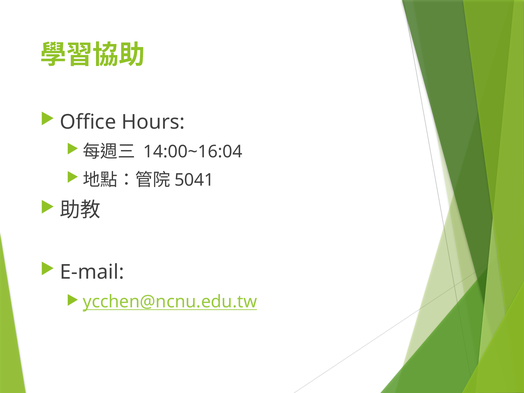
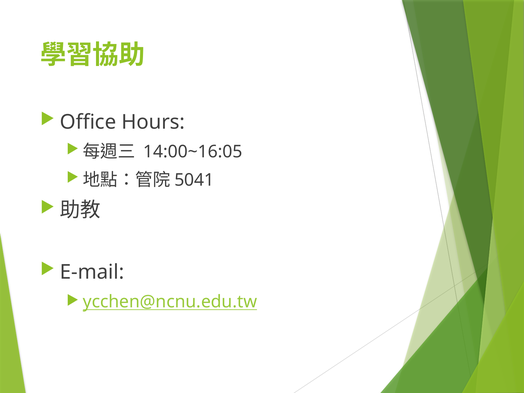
14:00~16:04: 14:00~16:04 -> 14:00~16:05 (193, 152)
